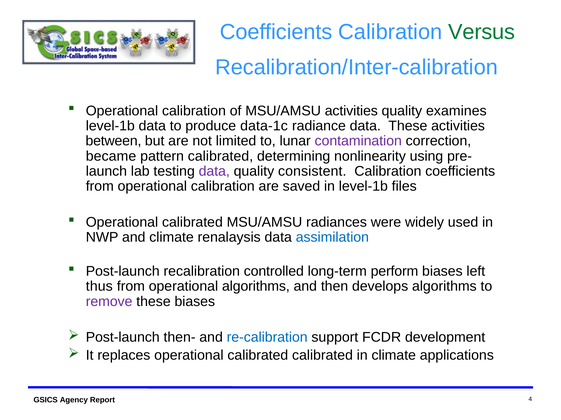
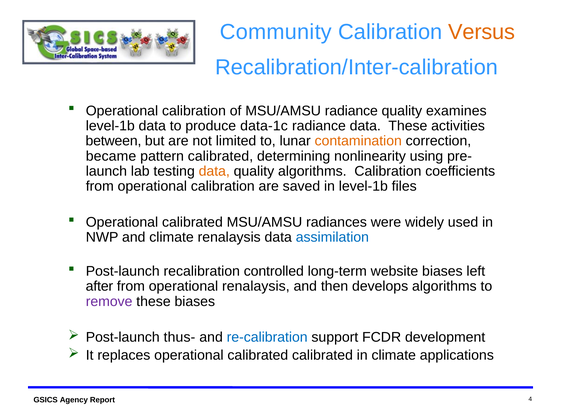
Coefficients: Coefficients -> Community (276, 32)
Versus colour: green -> orange (482, 32)
MSU/AMSU activities: activities -> radiance (351, 111)
contamination colour: purple -> orange (358, 141)
data colour: purple -> orange (214, 172)
quality consistent: consistent -> algorithms (312, 172)
perform: perform -> website (394, 272)
thus: thus -> after (99, 287)
operational algorithms: algorithms -> renalaysis (256, 287)
then-: then- -> thus- (179, 338)
